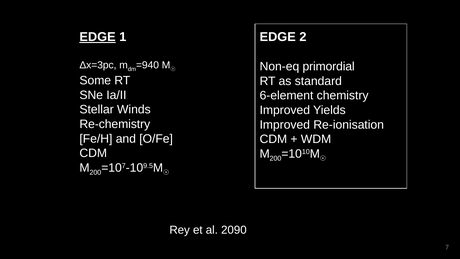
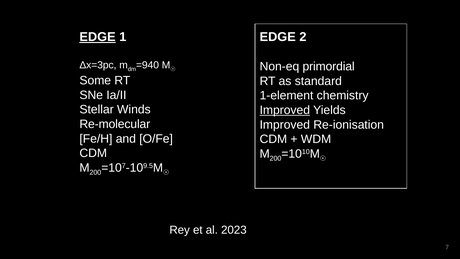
6-element: 6-element -> 1-element (286, 96)
Improved underline: none -> present (285, 110)
Re-chemistry: Re-chemistry -> Re-molecular (115, 124)
2090: 2090 -> 2023 (234, 230)
